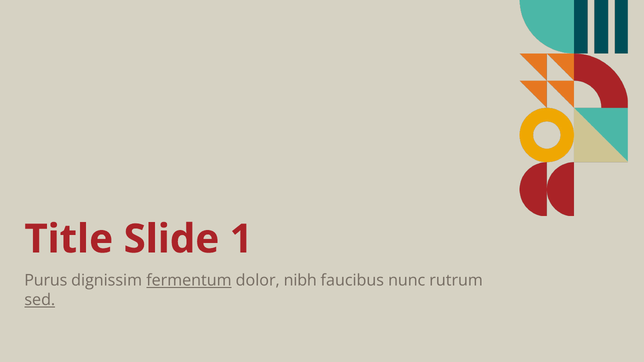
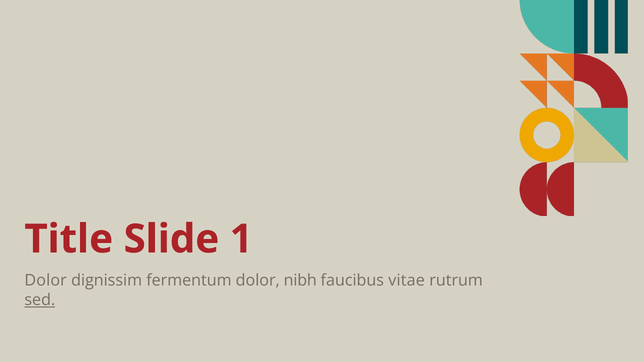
Purus: Purus -> Dolor (46, 281)
fermentum underline: present -> none (189, 281)
nunc: nunc -> vitae (407, 281)
